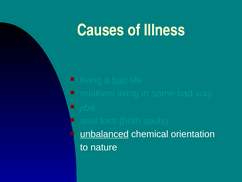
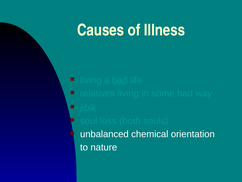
unbalanced underline: present -> none (104, 134)
